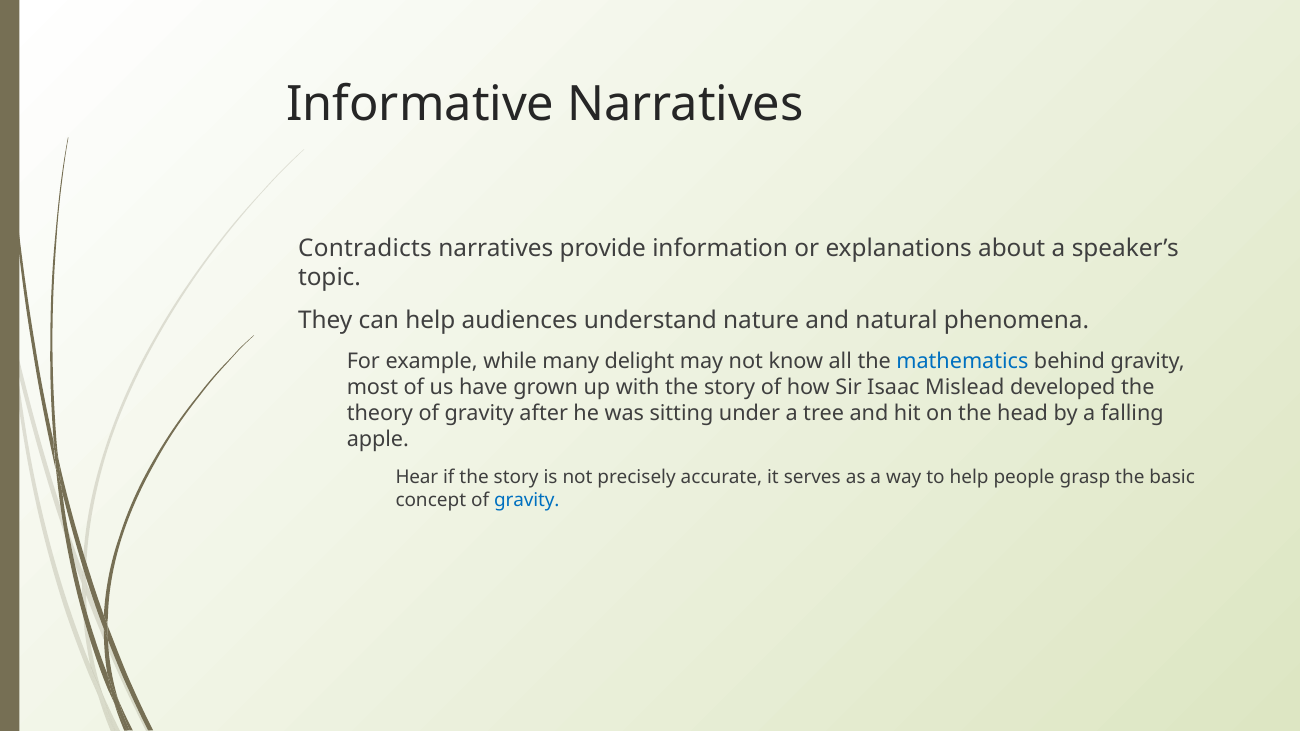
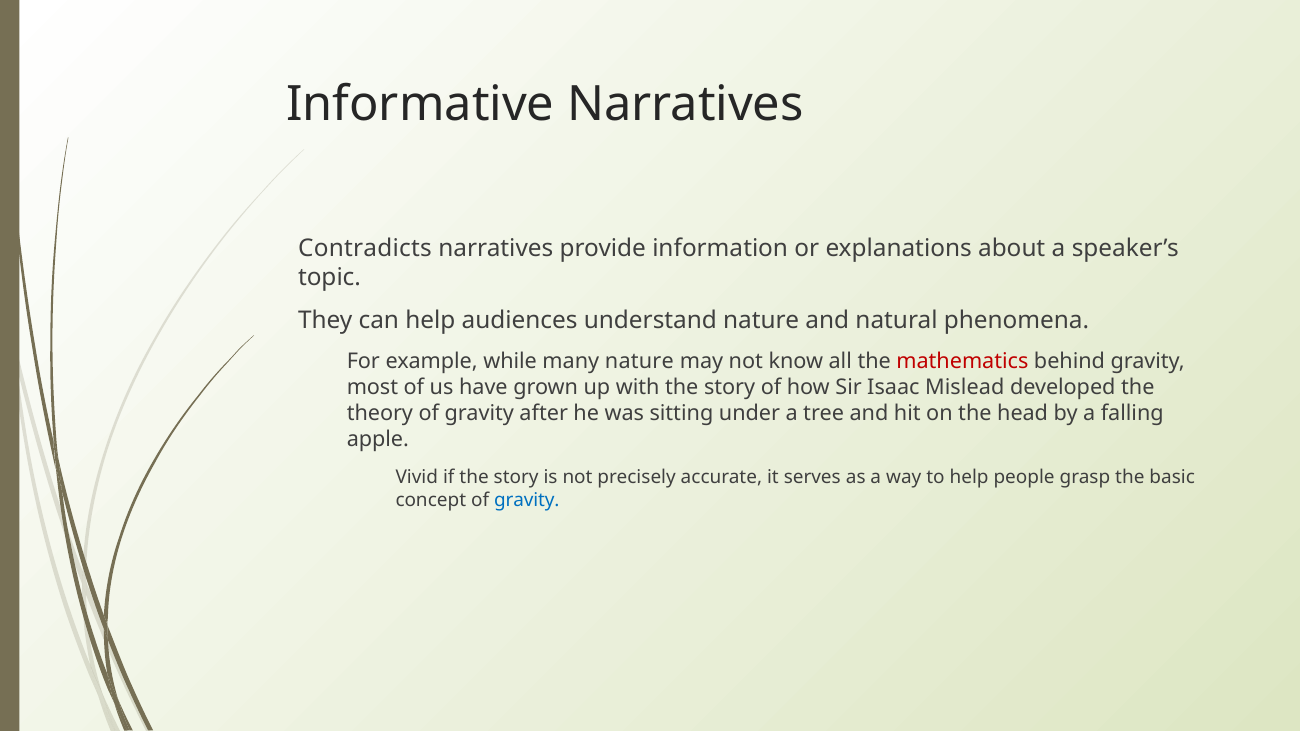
many delight: delight -> nature (639, 362)
mathematics colour: blue -> red (962, 362)
Hear: Hear -> Vivid (417, 477)
